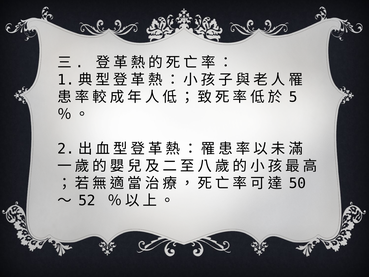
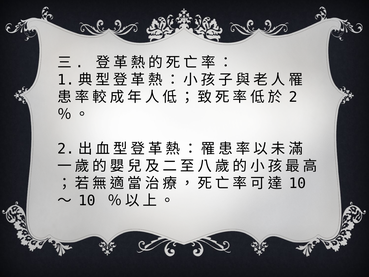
5: 5 -> 2 (293, 97)
50: 50 -> 10 (297, 183)
52: 52 -> 10 (87, 200)
